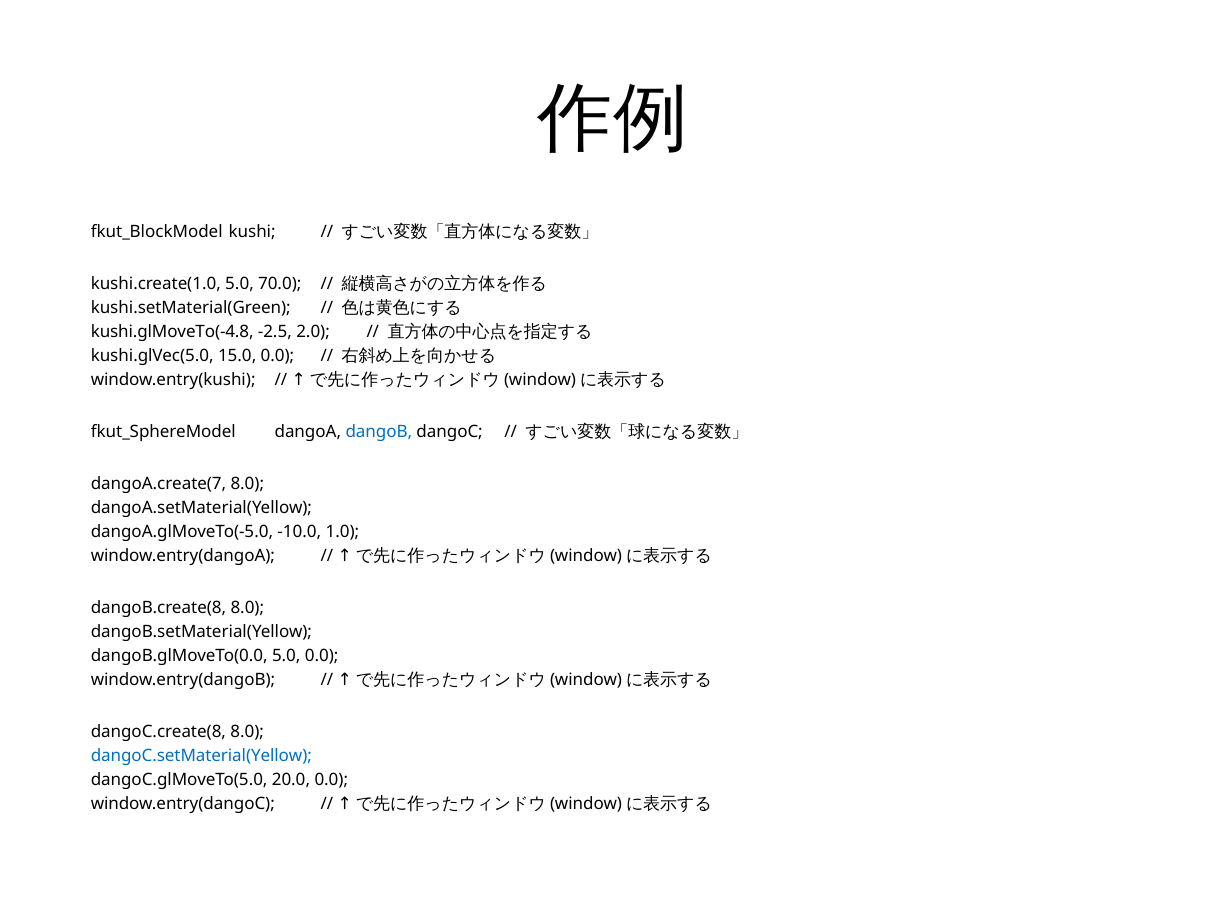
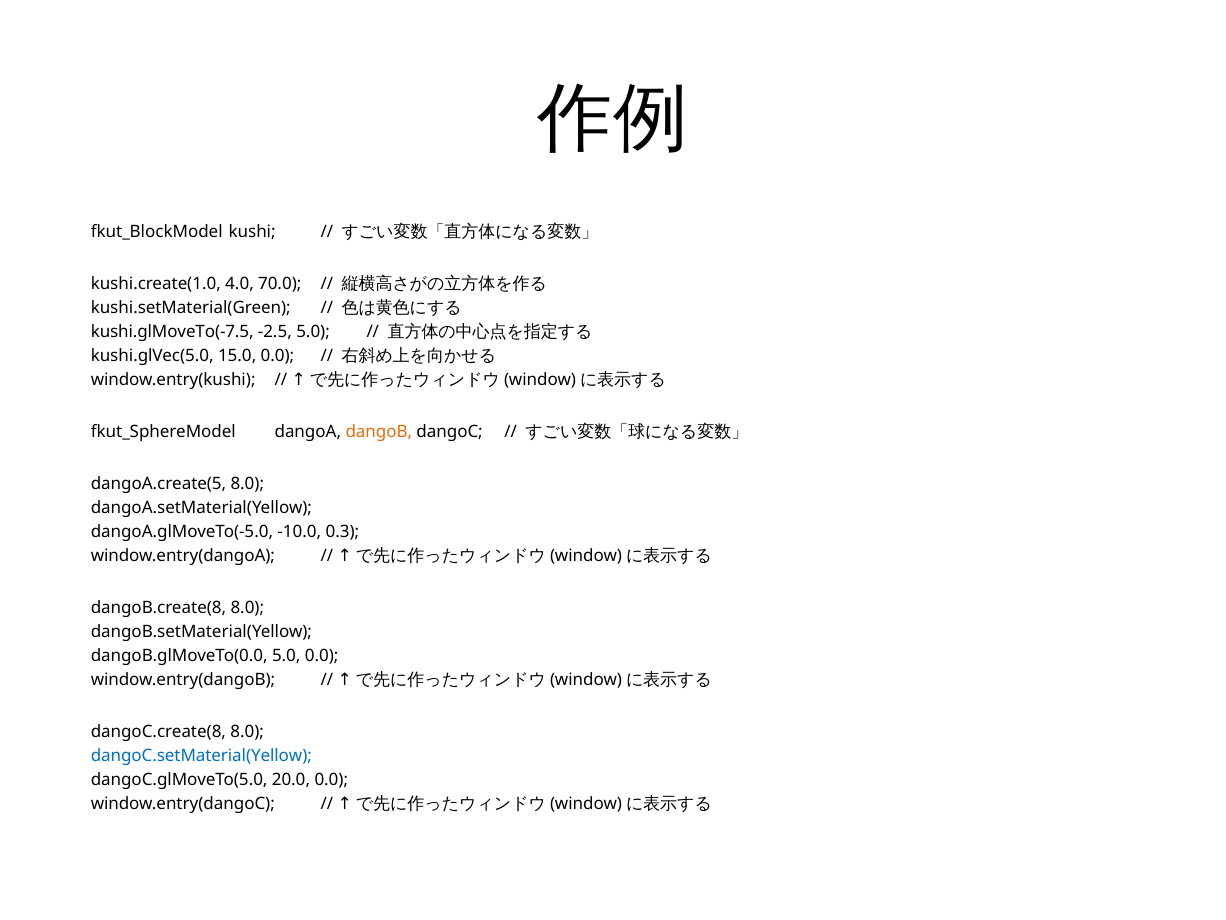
kushi.create(1.0 5.0: 5.0 -> 4.0 (240, 284)
kushi.glMoveTo(-4.8: kushi.glMoveTo(-4.8 -> kushi.glMoveTo(-7.5 (172, 331)
-2.5 2.0: 2.0 -> 5.0 (313, 331)
dangoB colour: blue -> orange (379, 432)
dangoA.create(7: dangoA.create(7 -> dangoA.create(5 (158, 484)
1.0: 1.0 -> 0.3 (342, 532)
